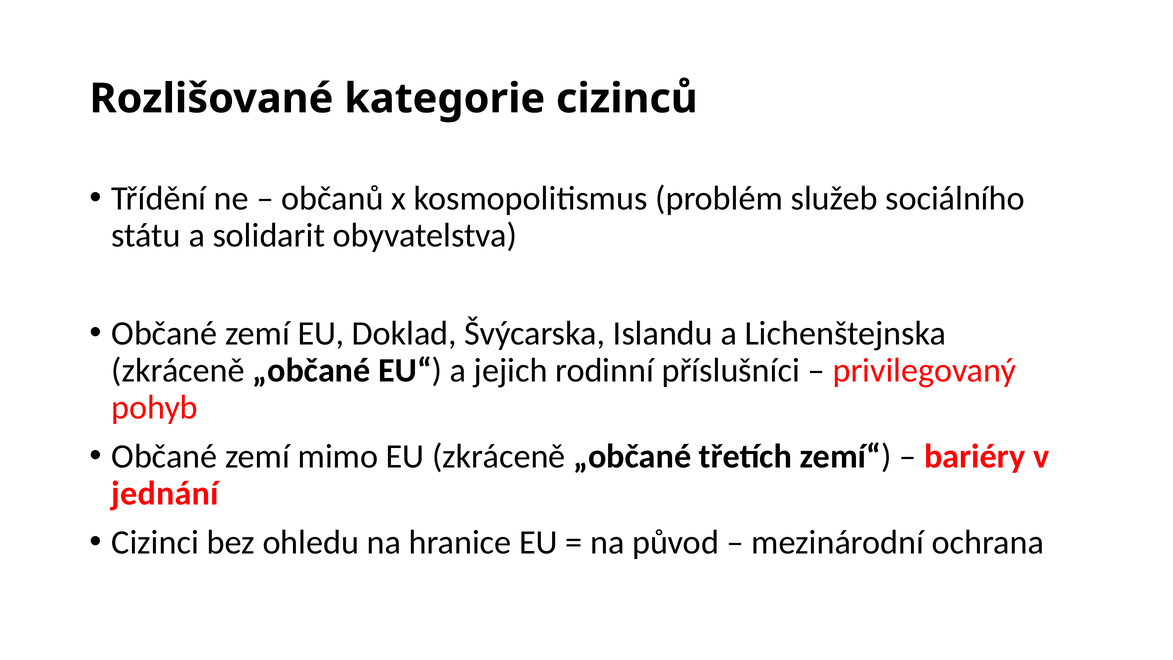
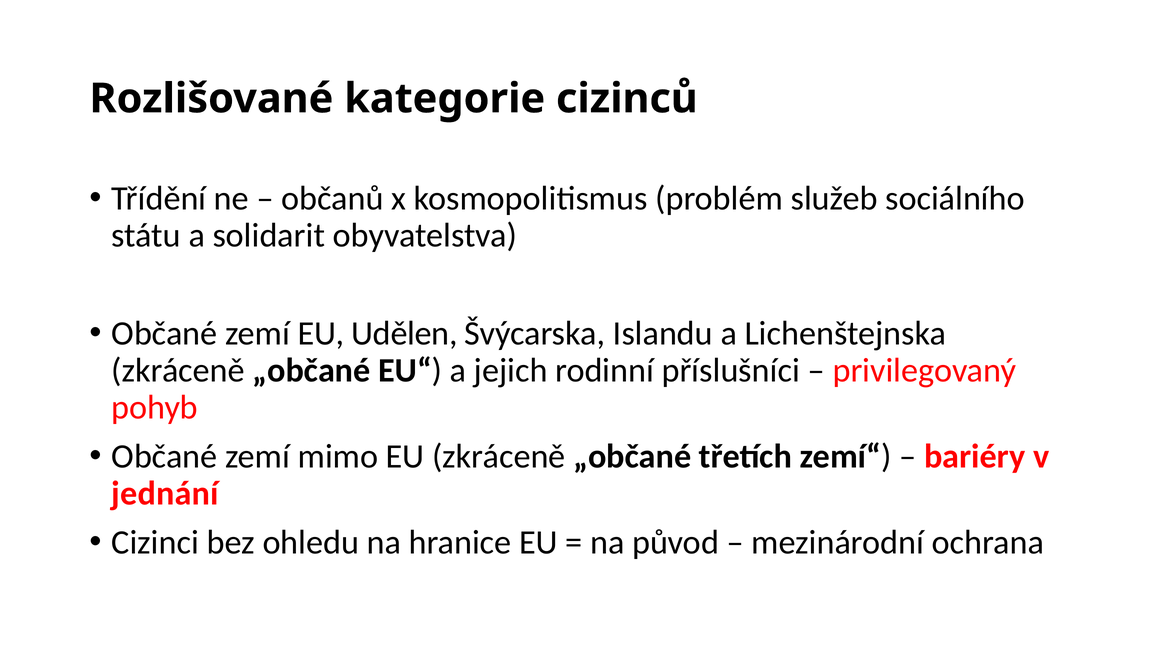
Doklad: Doklad -> Udělen (404, 333)
